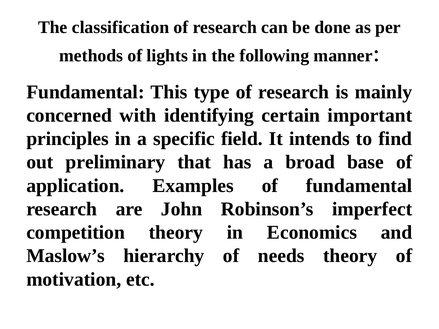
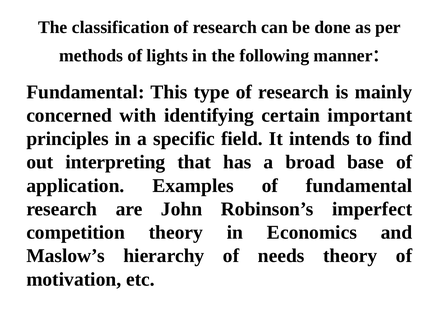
preliminary: preliminary -> interpreting (115, 162)
